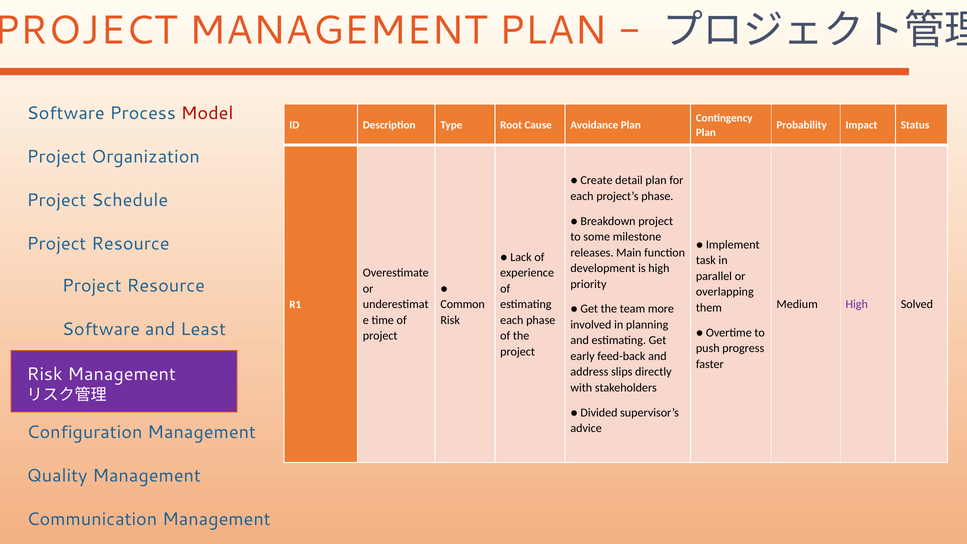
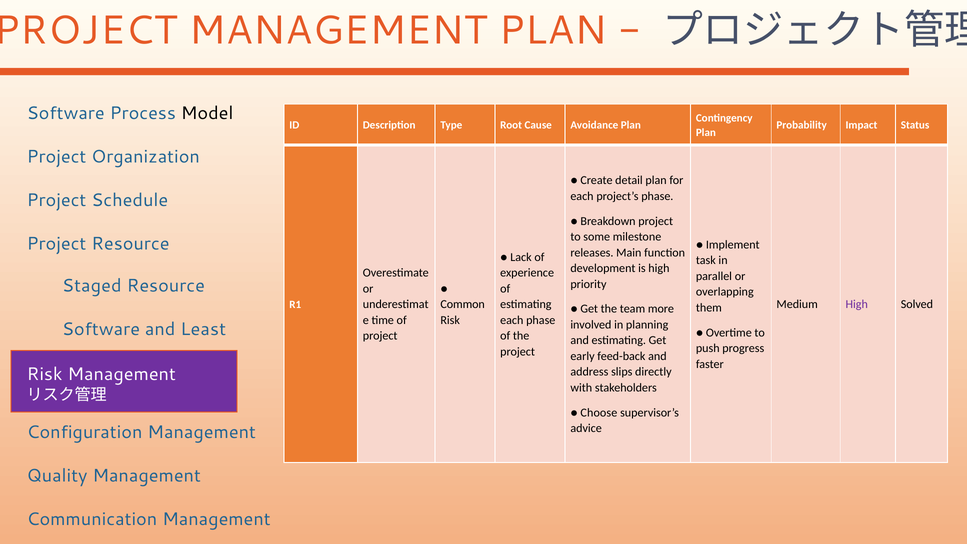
Model colour: red -> black (207, 113)
Project: Project -> Staged (92, 285)
Divided: Divided -> Choose (599, 413)
